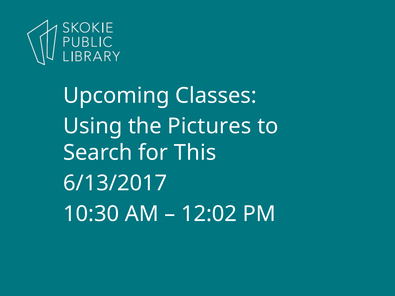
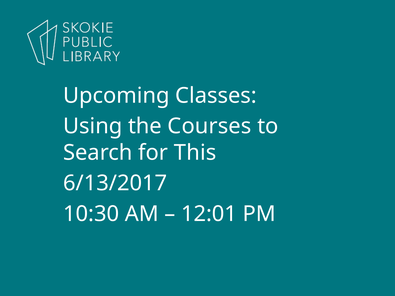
Pictures: Pictures -> Courses (209, 126)
12:02: 12:02 -> 12:01 (209, 214)
